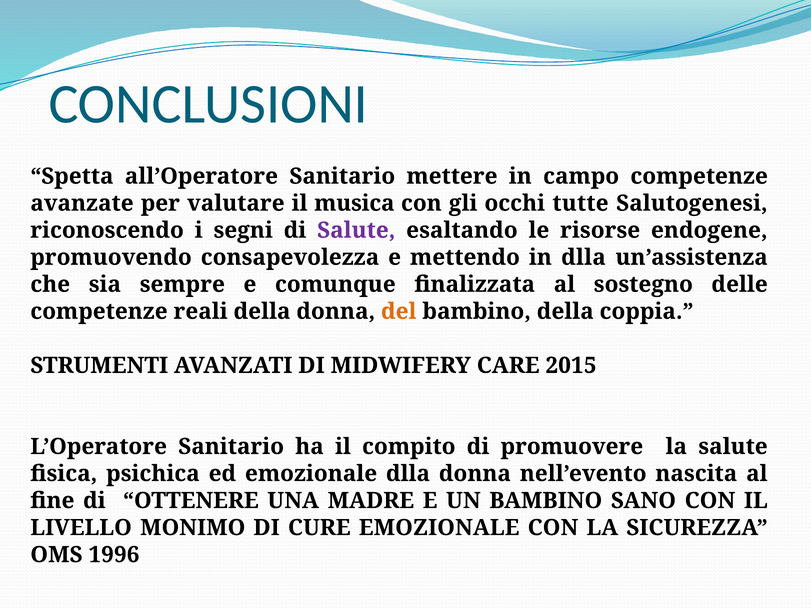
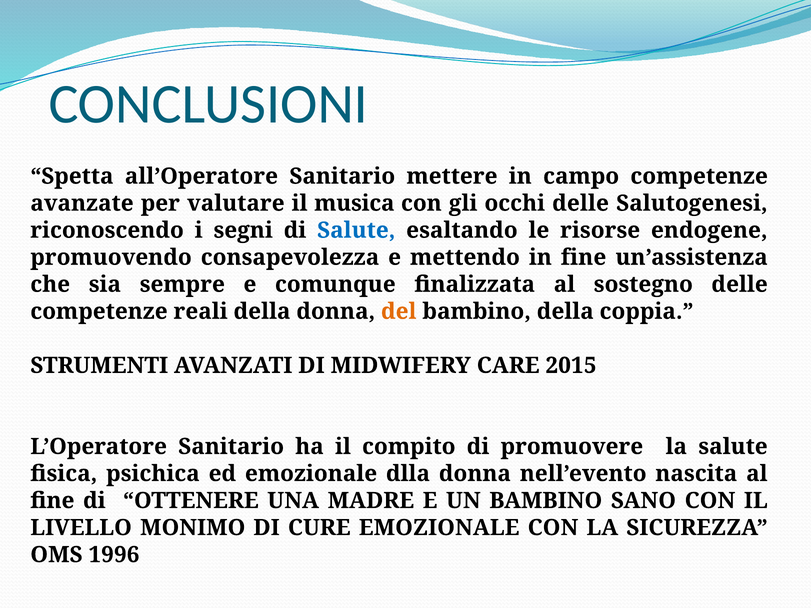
occhi tutte: tutte -> delle (581, 203)
Salute colour: purple -> blue (356, 230)
in dlla: dlla -> fine (584, 257)
